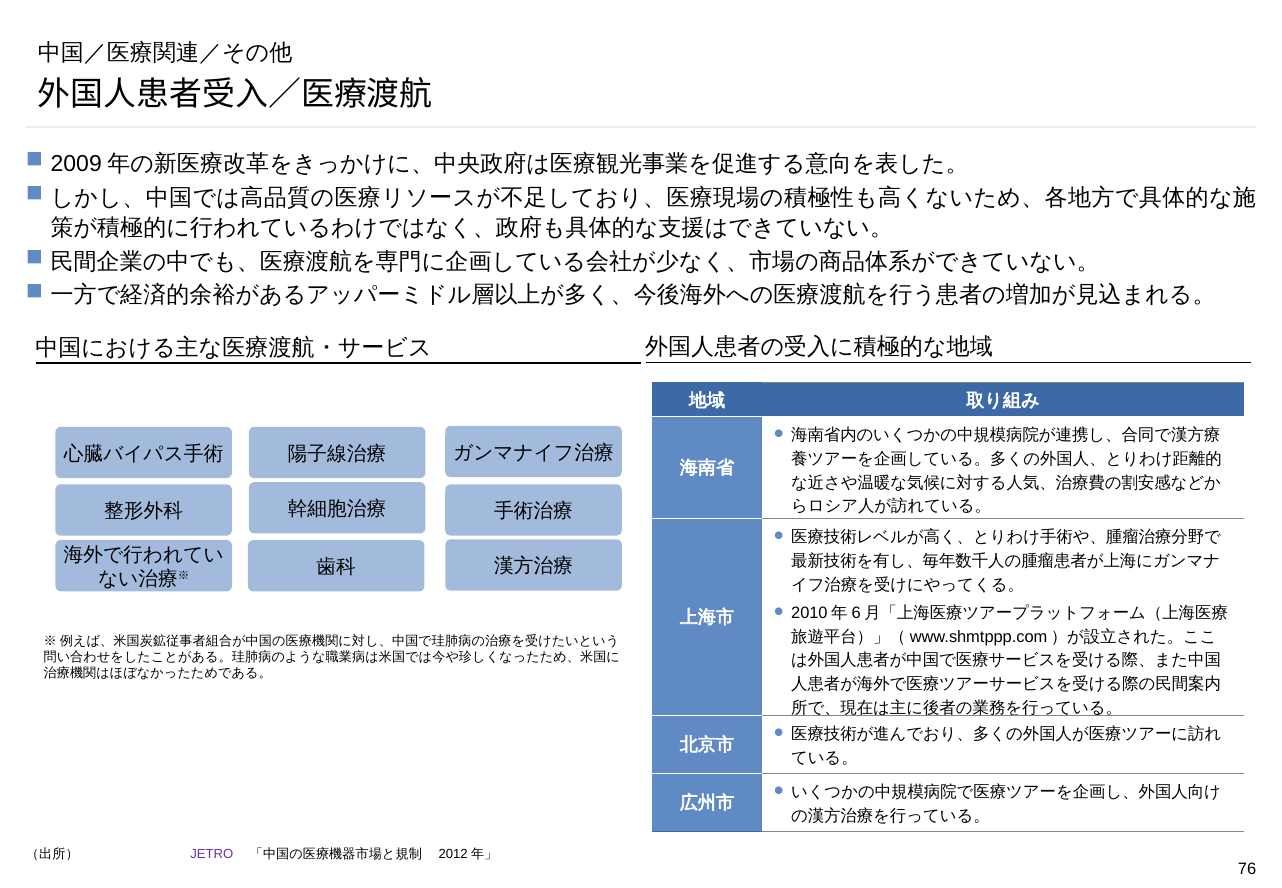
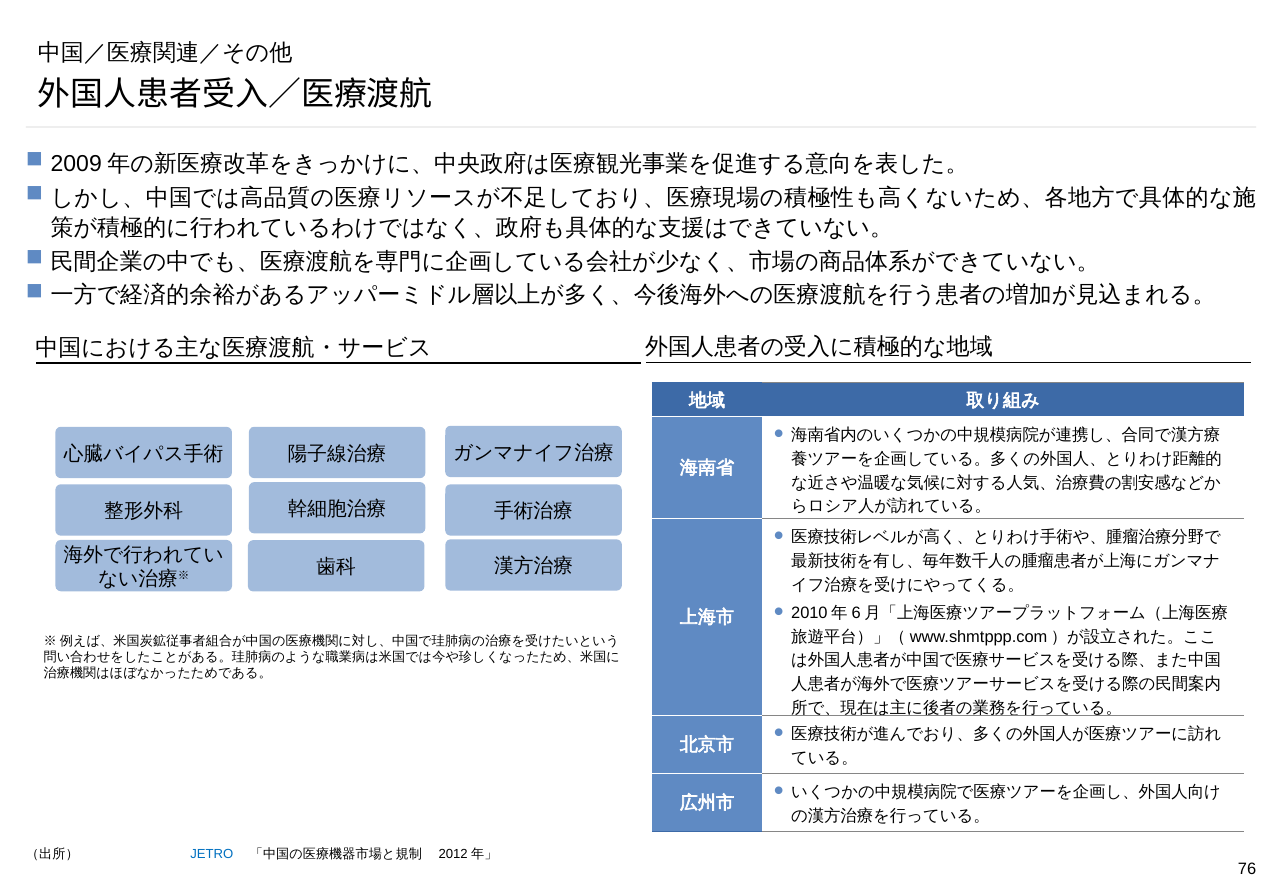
JETRO colour: purple -> blue (212, 853)
